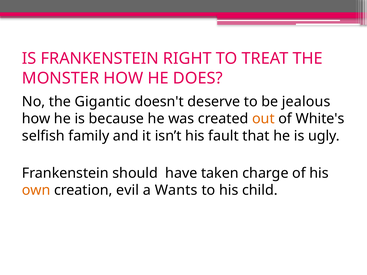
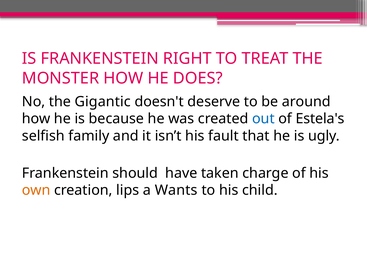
jealous: jealous -> around (306, 102)
out colour: orange -> blue (263, 119)
White's: White's -> Estela's (320, 119)
evil: evil -> lips (128, 190)
